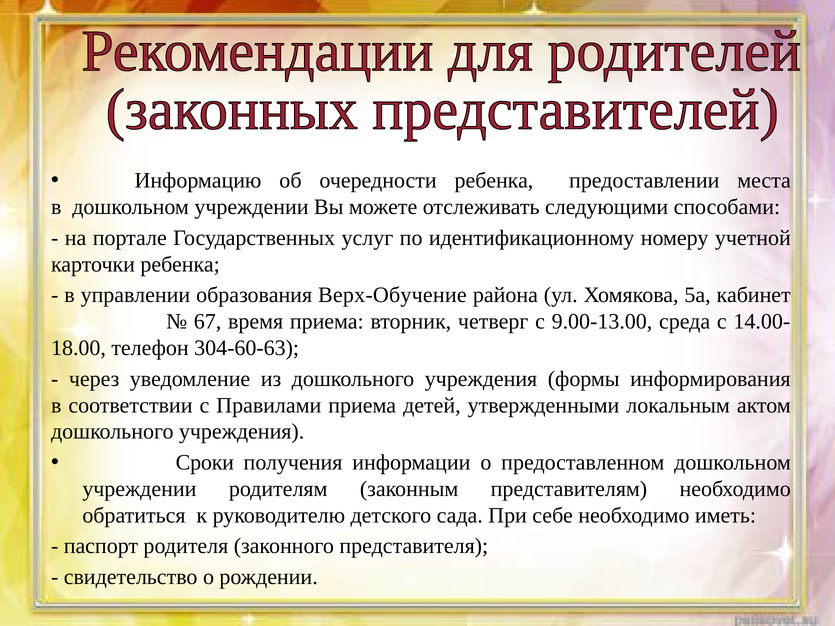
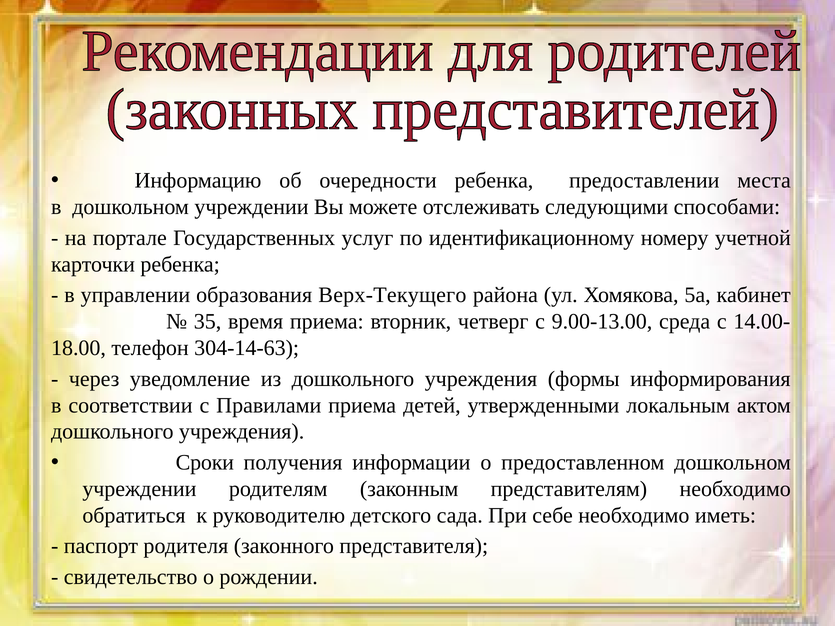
Верх-Обучение: Верх-Обучение -> Верх-Текущего (392, 295)
67: 67 -> 35 (208, 322)
304-60-63: 304-60-63 -> 304-14-63 (247, 348)
